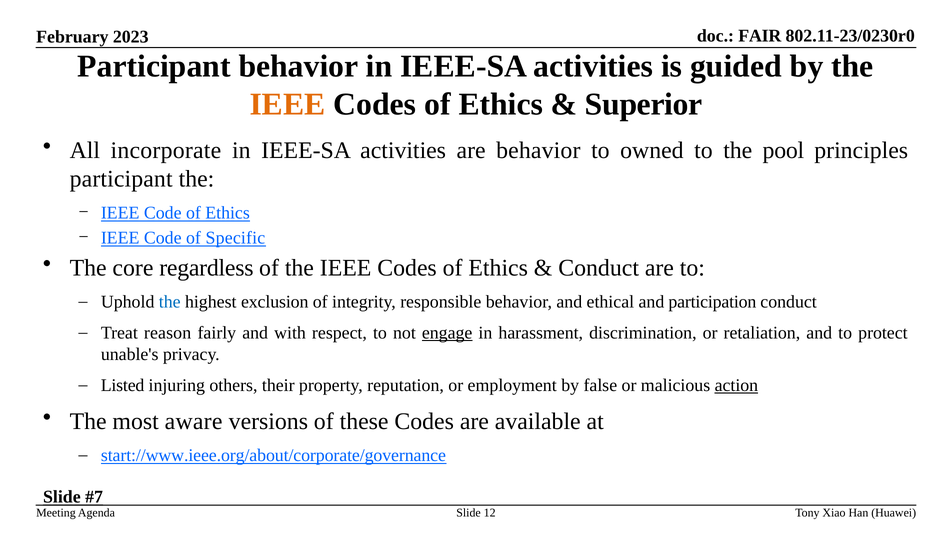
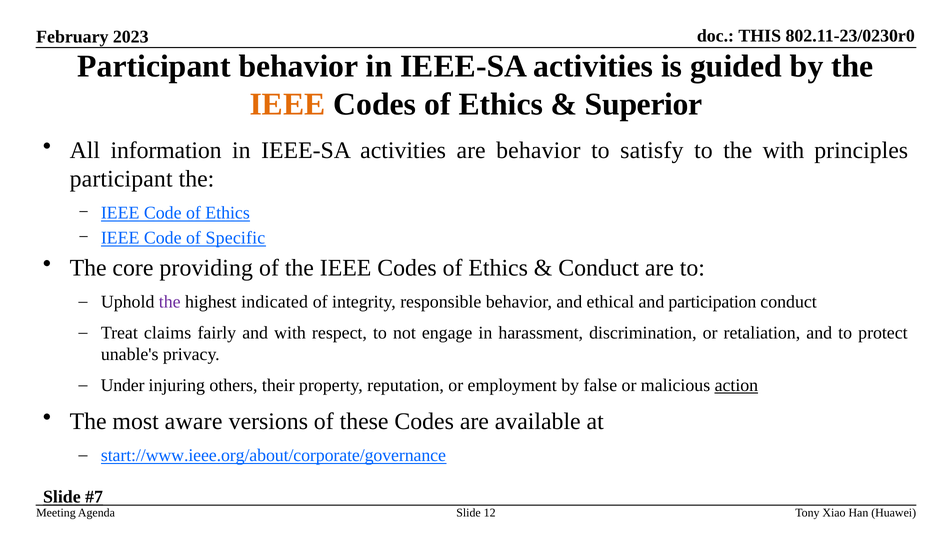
FAIR: FAIR -> THIS (760, 36)
incorporate: incorporate -> information (166, 150)
owned: owned -> satisfy (652, 150)
the pool: pool -> with (783, 150)
regardless: regardless -> providing (206, 268)
the colour: blue -> purple (170, 302)
exclusion: exclusion -> indicated (275, 302)
reason: reason -> claims (168, 333)
engage underline: present -> none (447, 333)
Listed: Listed -> Under (123, 386)
